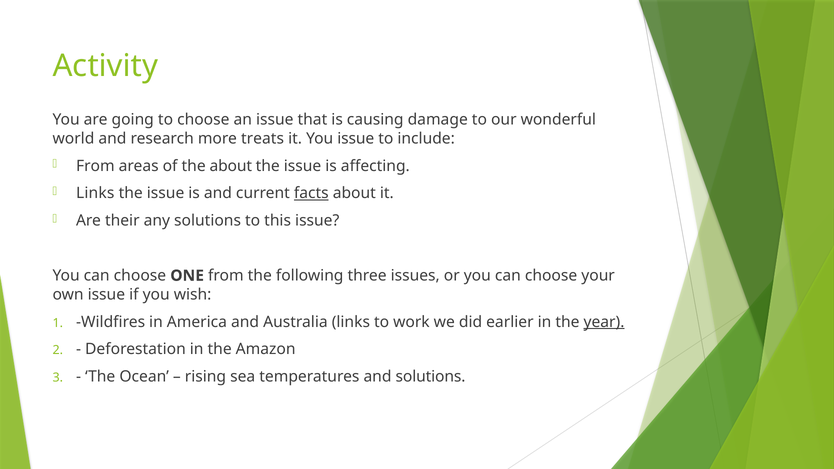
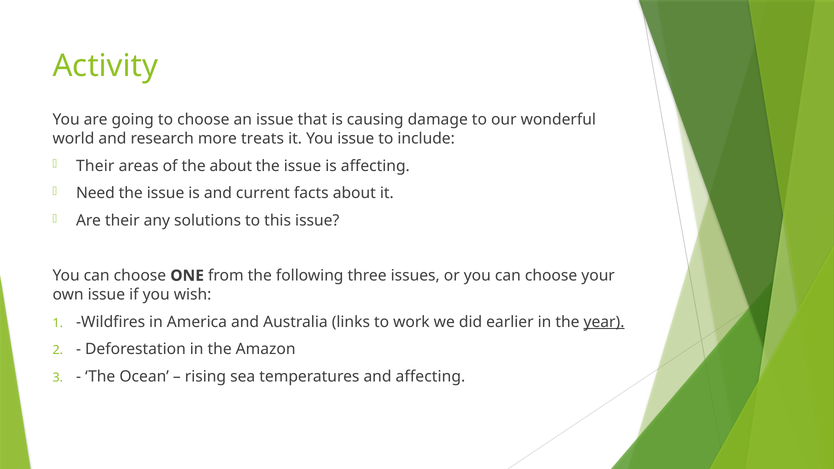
From: From -> Their (95, 166)
Links: Links -> Need (95, 193)
facts underline: present -> none (311, 193)
and solutions: solutions -> affecting (430, 377)
